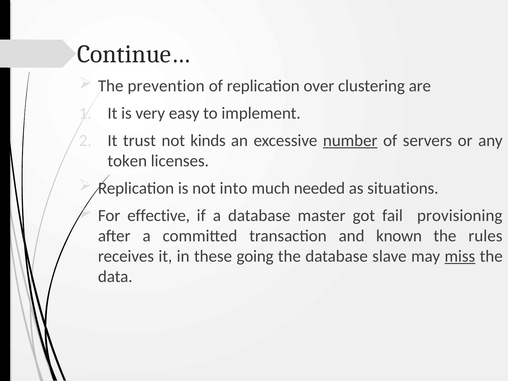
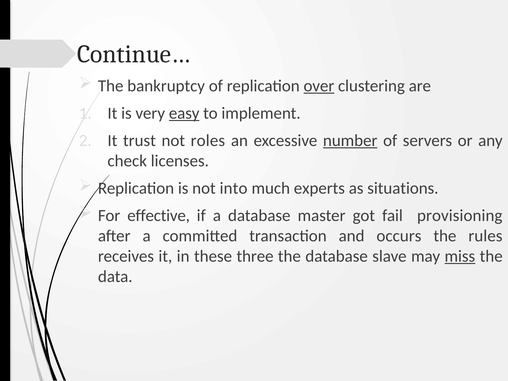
prevention: prevention -> bankruptcy (166, 86)
over underline: none -> present (319, 86)
easy underline: none -> present (184, 113)
kinds: kinds -> roles (208, 141)
token: token -> check (127, 161)
needed: needed -> experts (319, 188)
known: known -> occurs (399, 236)
going: going -> three (255, 256)
